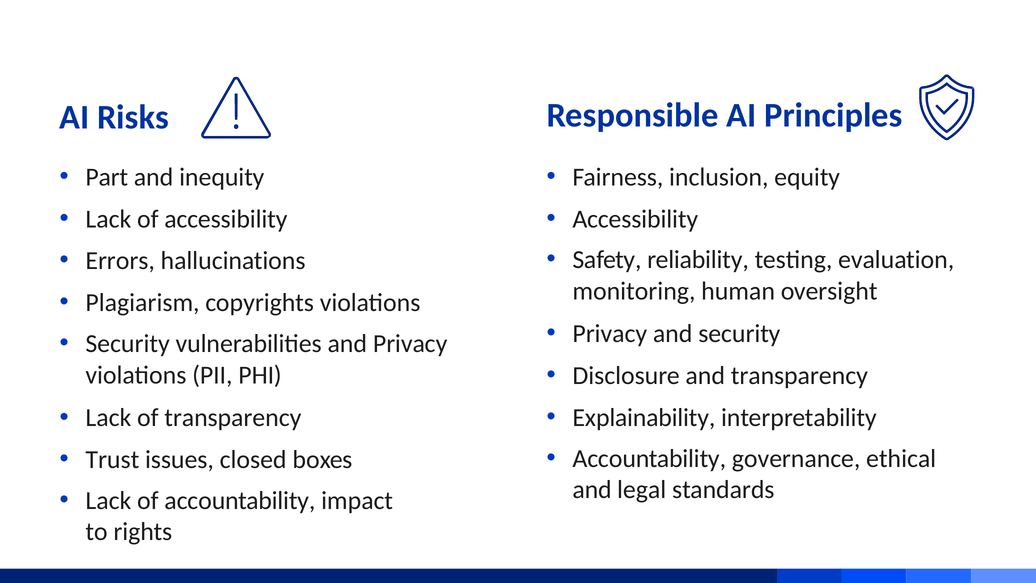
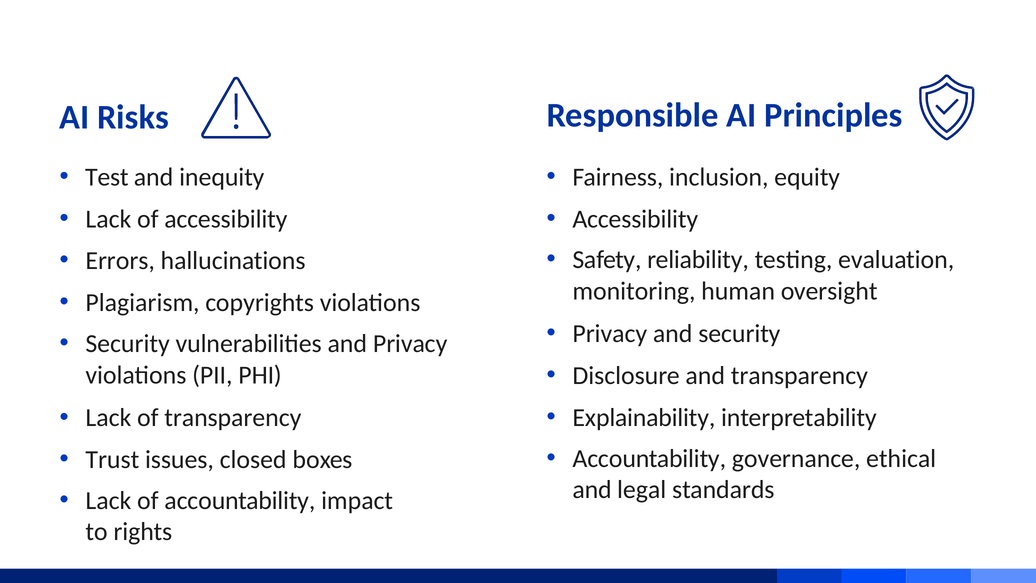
Part: Part -> Test (107, 177)
